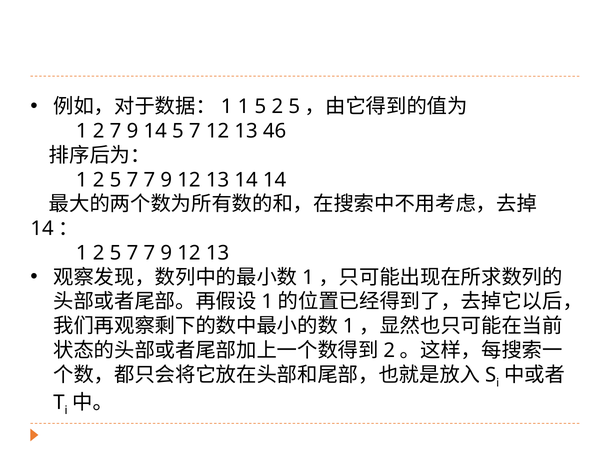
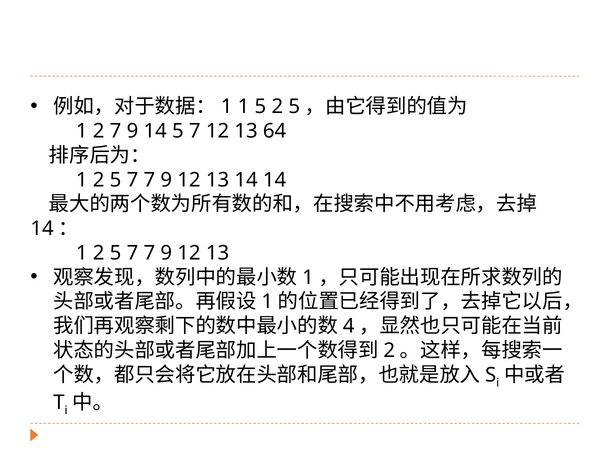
46: 46 -> 64 (275, 131)
1: 1 -> 4 (349, 326)
